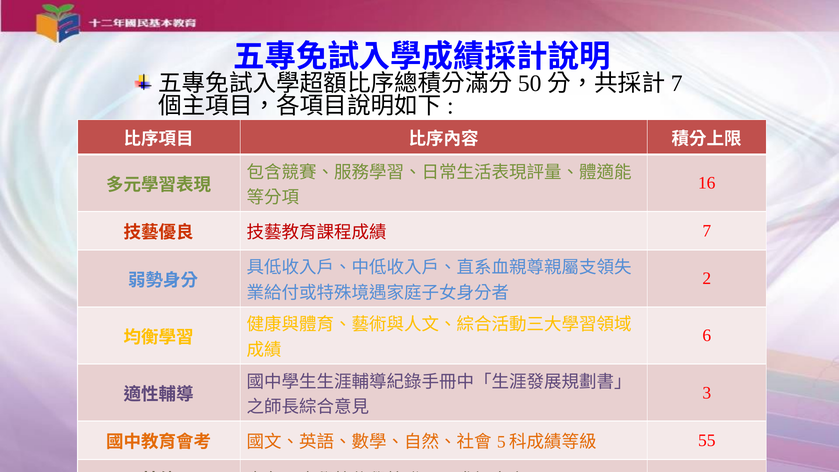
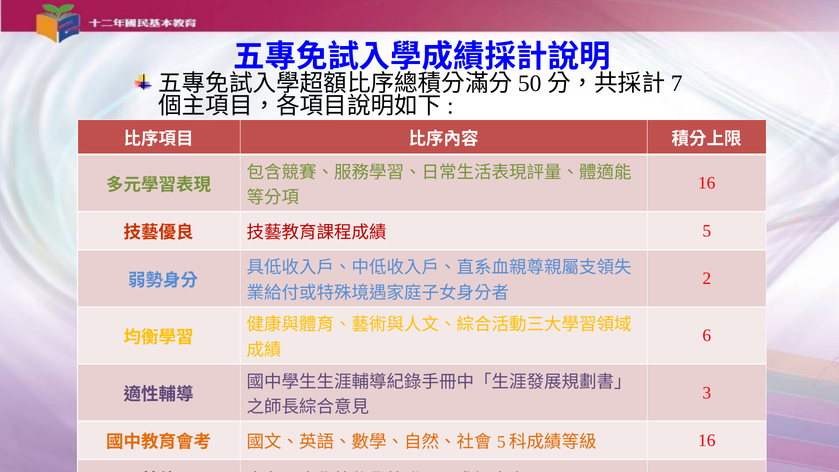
7: 7 -> 5 (707, 231)
55: 55 -> 16 (707, 440)
